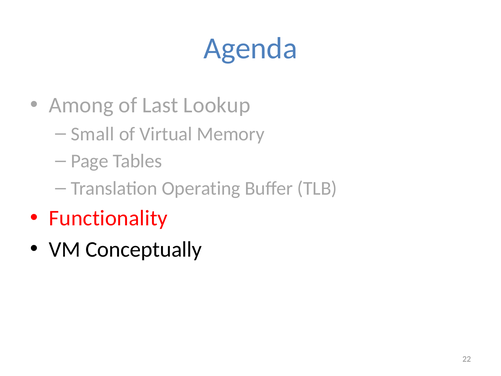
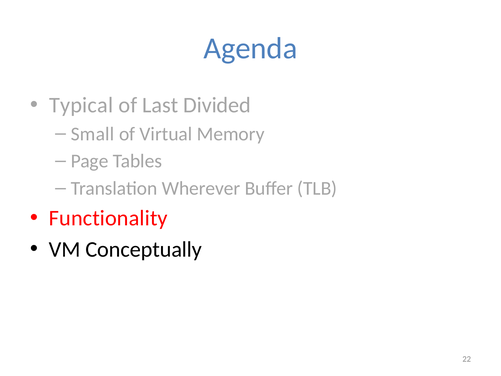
Among: Among -> Typical (81, 105)
Lookup: Lookup -> Divided (217, 105)
Operating: Operating -> Wherever (201, 188)
